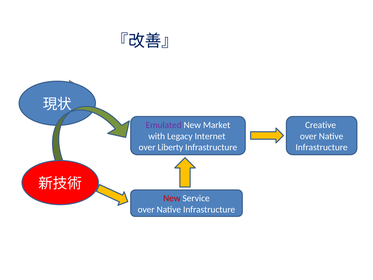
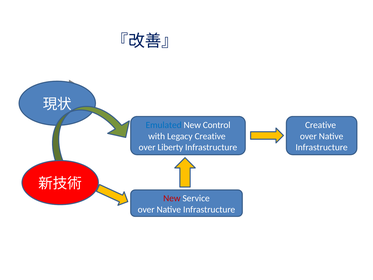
Emulated colour: purple -> blue (164, 125)
Market: Market -> Control (217, 125)
Legacy Internet: Internet -> Creative (210, 136)
